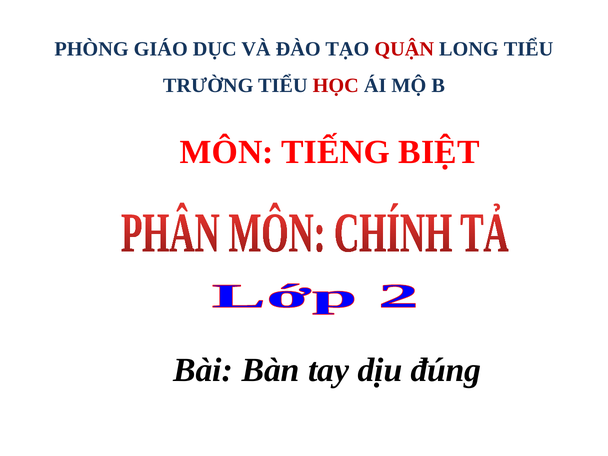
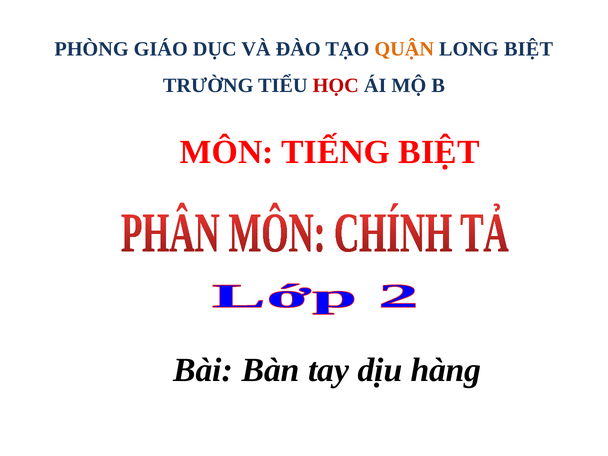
QUẬN colour: red -> orange (404, 49)
LONG TIỂU: TIỂU -> BIỆT (529, 49)
đúng: đúng -> hàng (446, 370)
